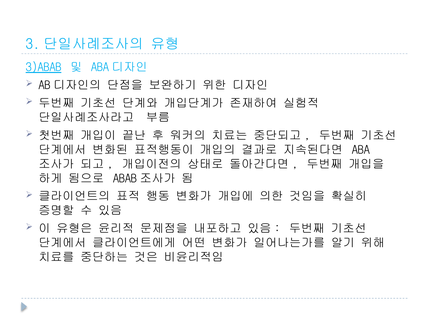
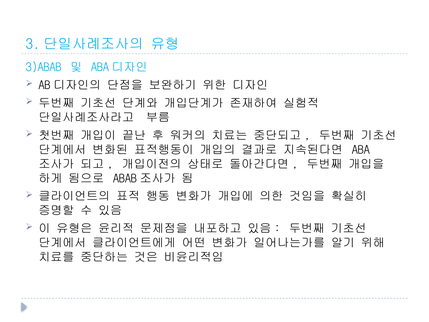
3)ABAB underline: present -> none (44, 67)
